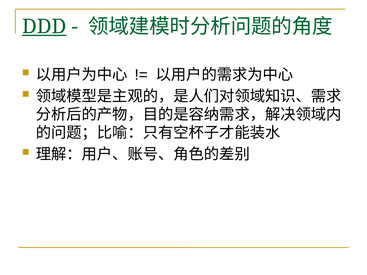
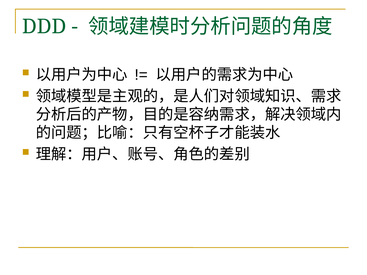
DDD underline: present -> none (44, 27)
